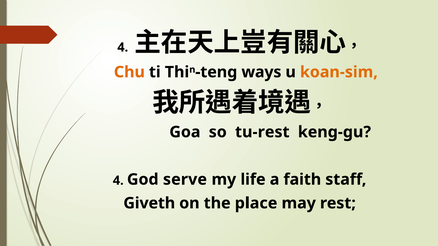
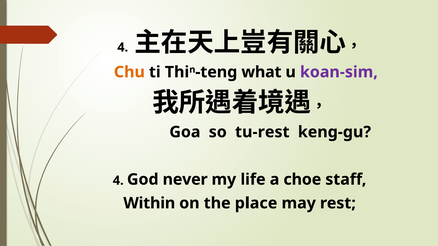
ways: ways -> what (261, 72)
koan-sim colour: orange -> purple (339, 72)
serve: serve -> never (185, 180)
faith: faith -> choe (302, 180)
Giveth: Giveth -> Within (149, 203)
